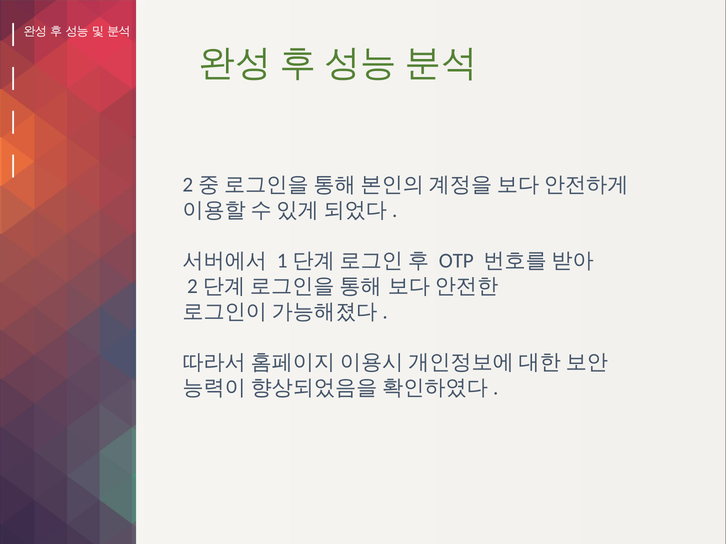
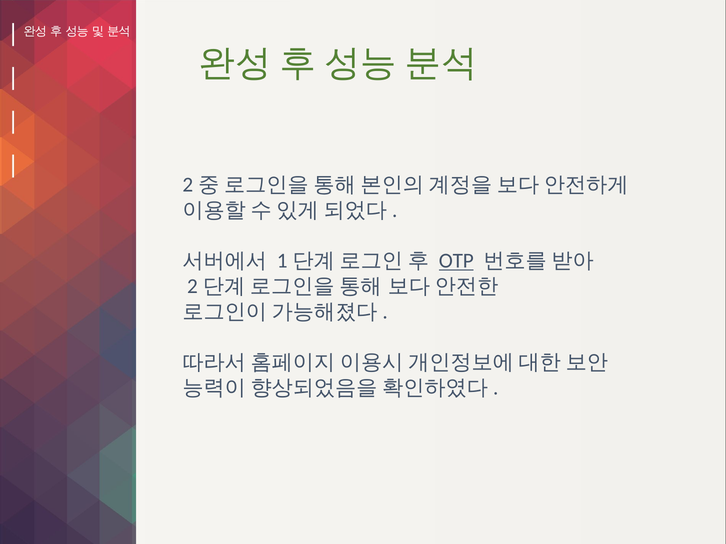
OTP underline: none -> present (456, 261)
